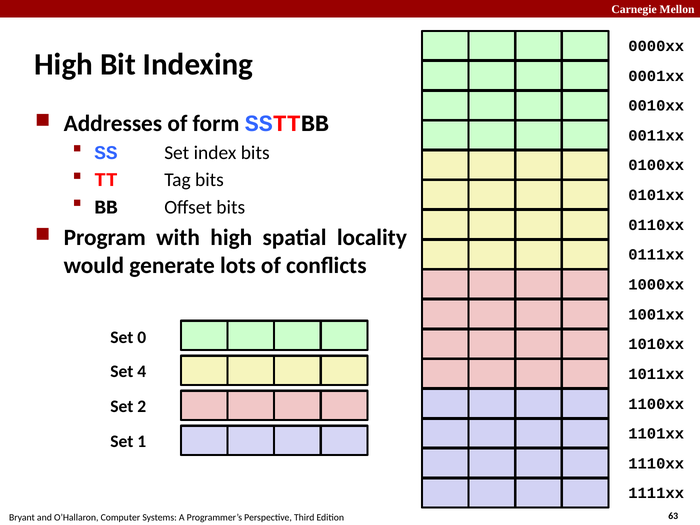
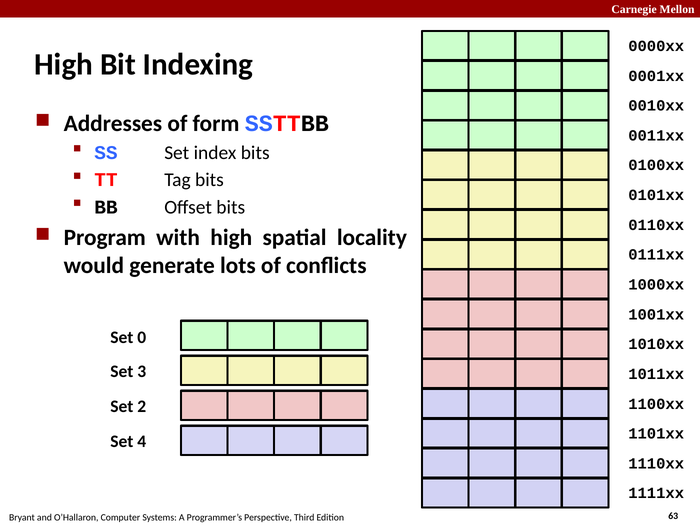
4: 4 -> 3 (142, 372)
1: 1 -> 4 (142, 442)
